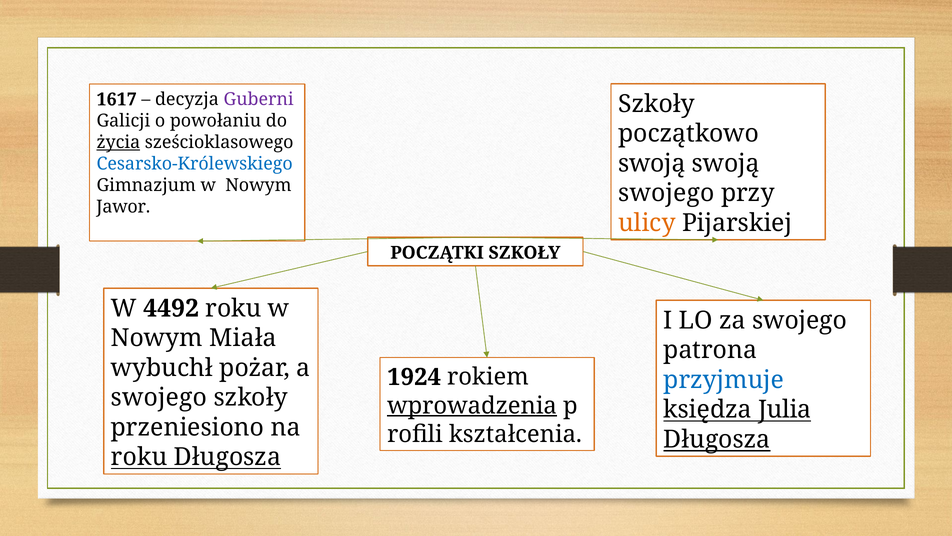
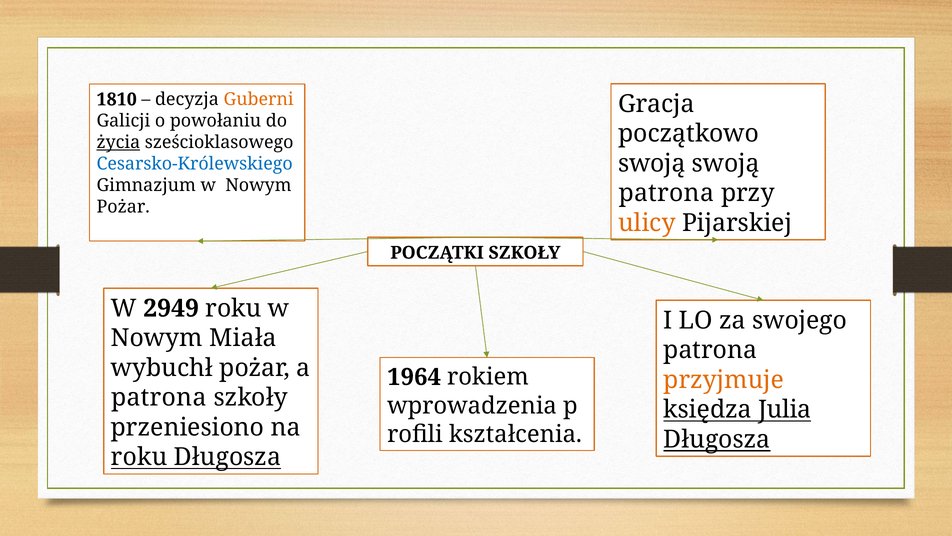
1617: 1617 -> 1810 (117, 99)
Guberni colour: purple -> orange (259, 99)
Szkoły: Szkoły -> Gracja (656, 104)
swojego: swojego -> patrona (666, 193)
Jawor: Jawor -> Pożar (123, 206)
4492: 4492 -> 2949 (171, 308)
1924: 1924 -> 1964 (414, 377)
przyjmuje colour: blue -> orange (724, 380)
swojego: swojego -> patrona (159, 397)
wprowadzenia underline: present -> none (472, 405)
